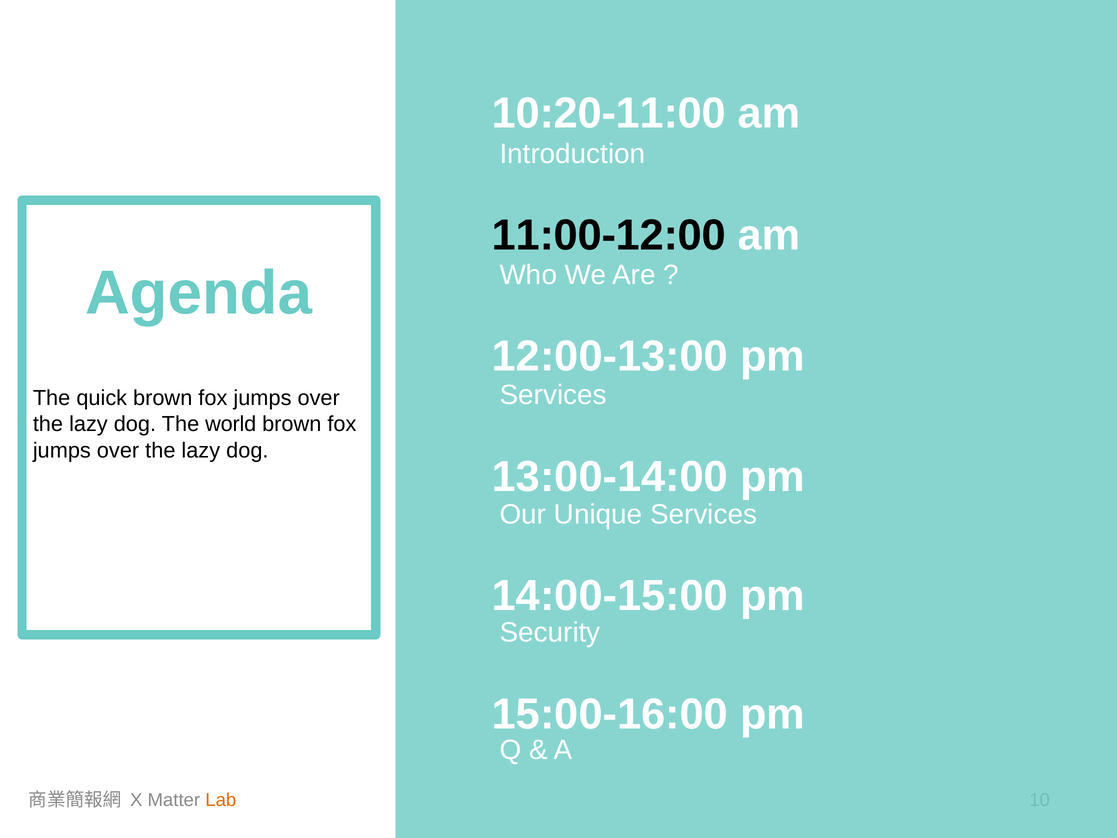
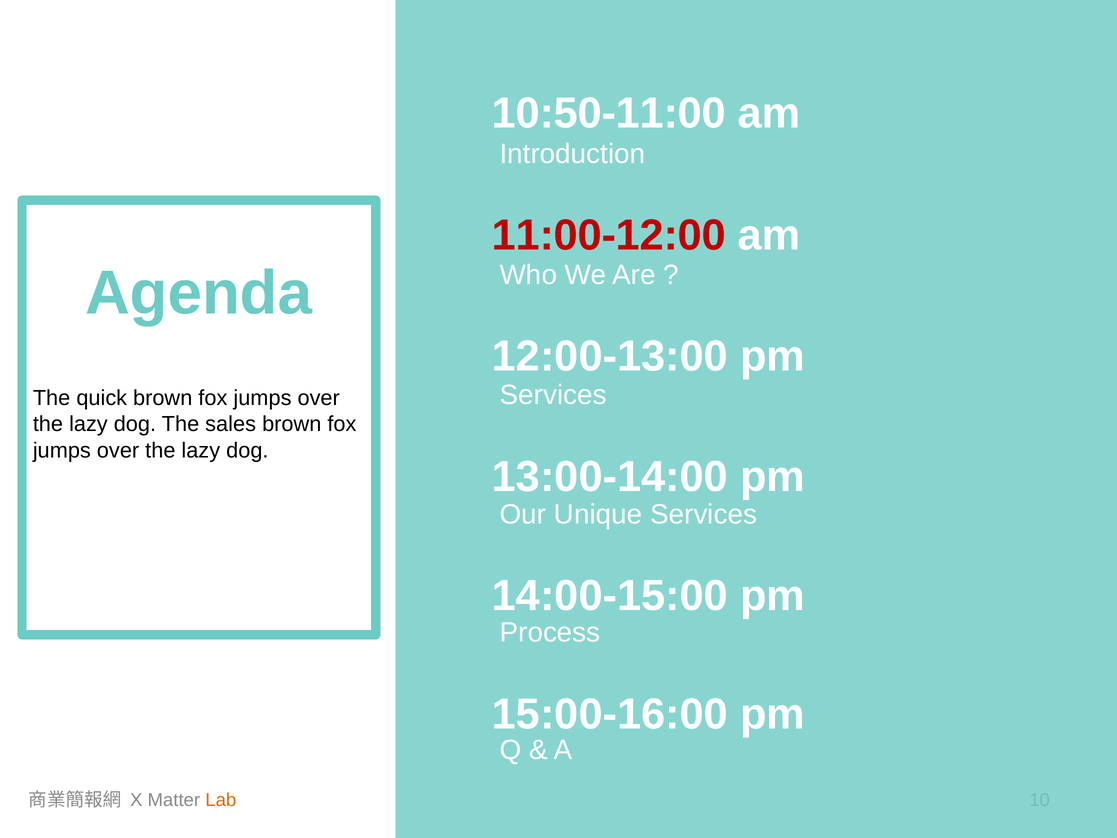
10:20-11:00: 10:20-11:00 -> 10:50-11:00 (609, 113)
11:00-12:00 colour: black -> red (609, 235)
world: world -> sales (231, 424)
Security: Security -> Process (550, 633)
